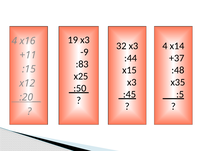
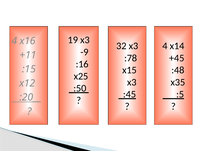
:44: :44 -> :78 (131, 58)
+37: +37 -> +45 (177, 58)
:83: :83 -> :16 (82, 64)
